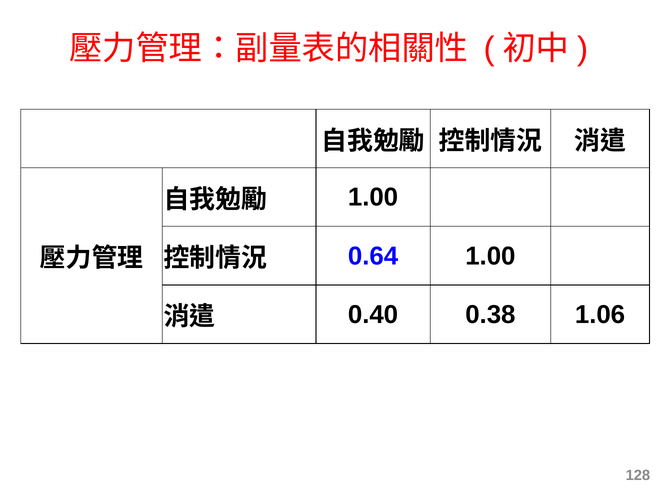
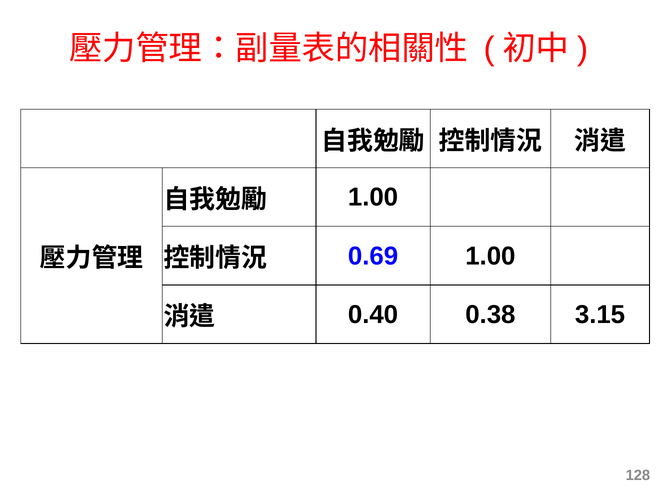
0.64: 0.64 -> 0.69 (373, 256)
1.06: 1.06 -> 3.15 (600, 314)
